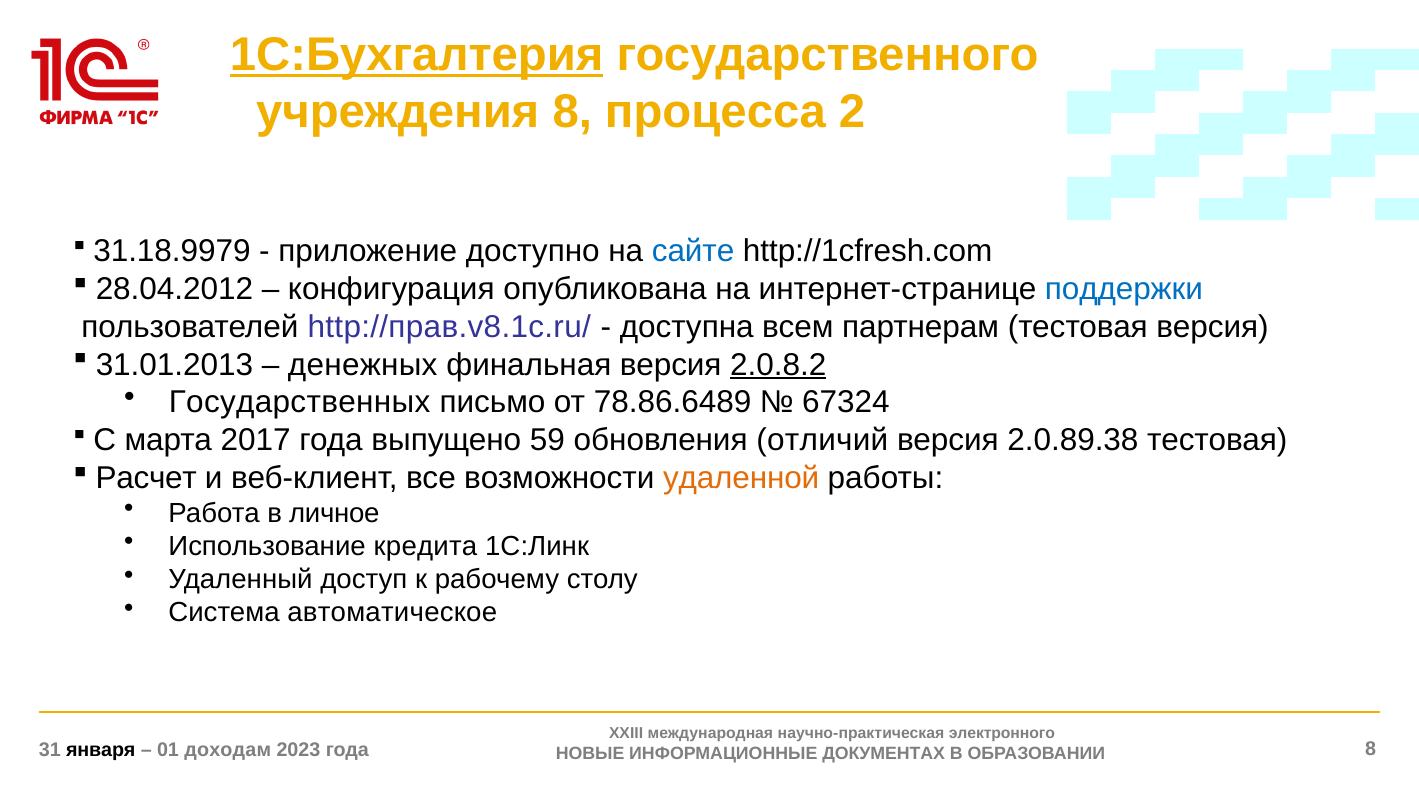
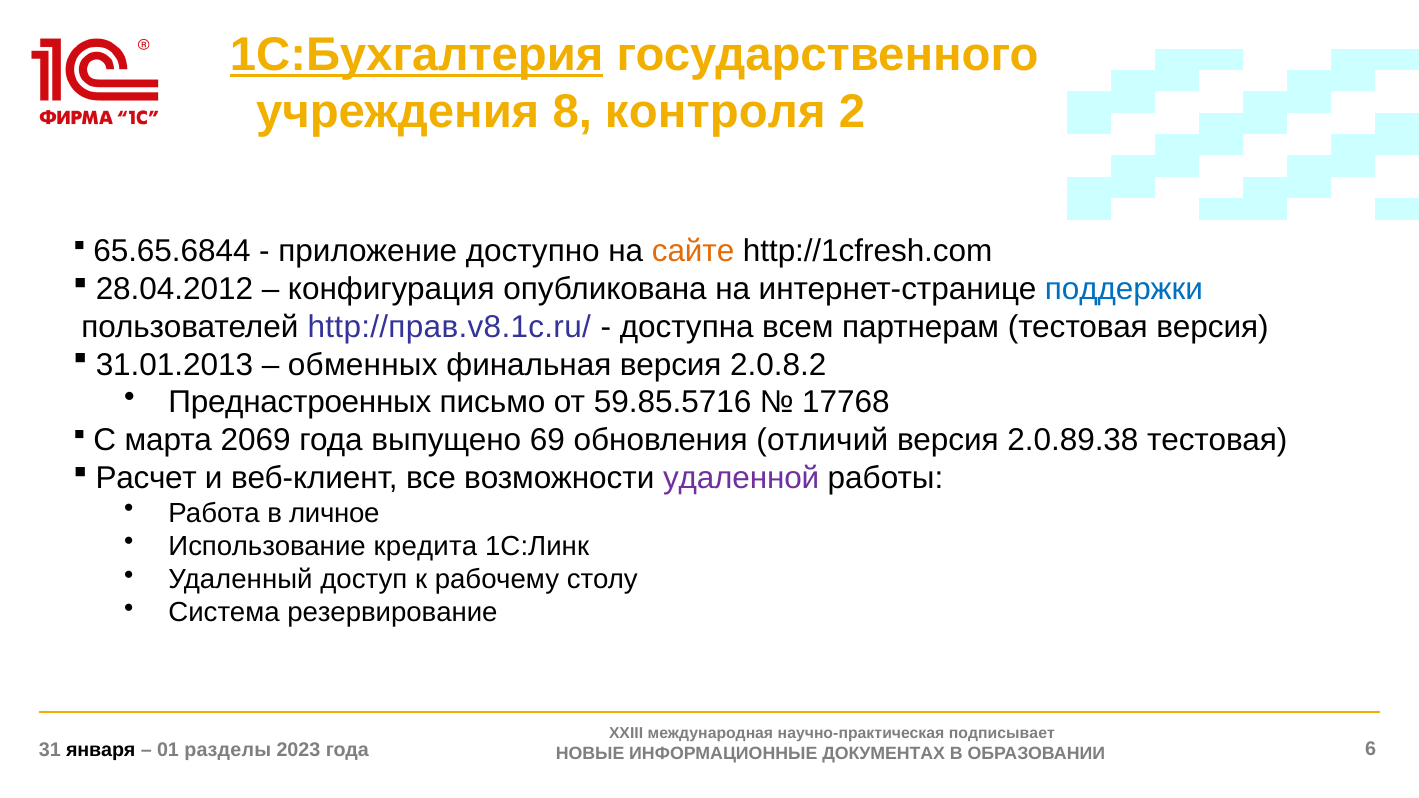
процесса: процесса -> контроля (715, 112)
31.18.9979: 31.18.9979 -> 65.65.6844 (172, 251)
сайте colour: blue -> orange (693, 251)
денежных: денежных -> обменных (363, 365)
2.0.8.2 underline: present -> none (778, 365)
Государственных: Государственных -> Преднастроенных (300, 403)
78.86.6489: 78.86.6489 -> 59.85.5716 (673, 403)
67324: 67324 -> 17768 (846, 403)
2017: 2017 -> 2069 (256, 440)
59: 59 -> 69 (547, 440)
удаленной colour: orange -> purple (741, 478)
автоматическое: автоматическое -> резервирование (392, 613)
электронного: электронного -> подписывает (1002, 734)
доходам: доходам -> разделы (228, 750)
ОБРАЗОВАНИИ 8: 8 -> 6 (1371, 749)
